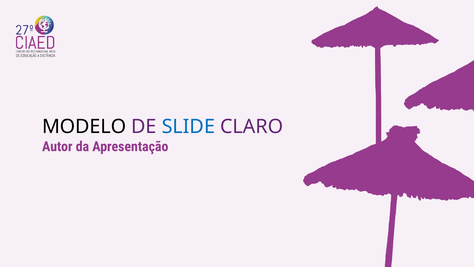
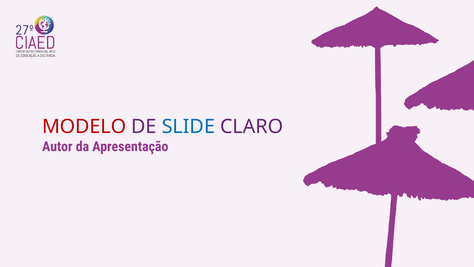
MODELO colour: black -> red (84, 127)
